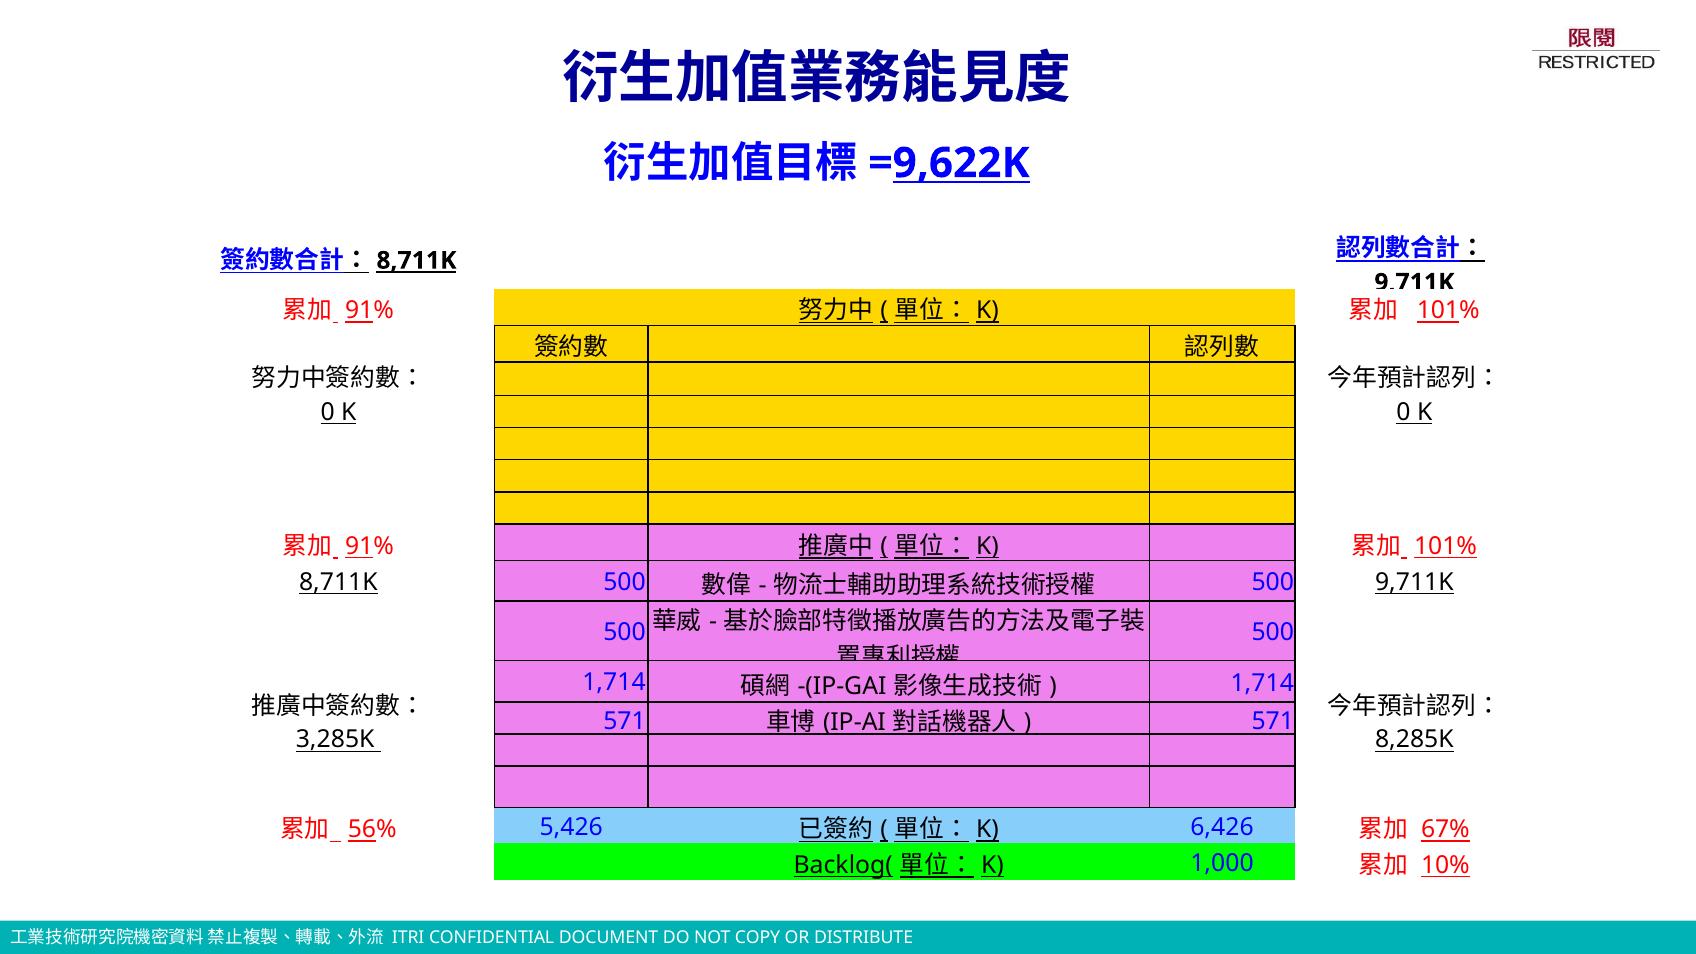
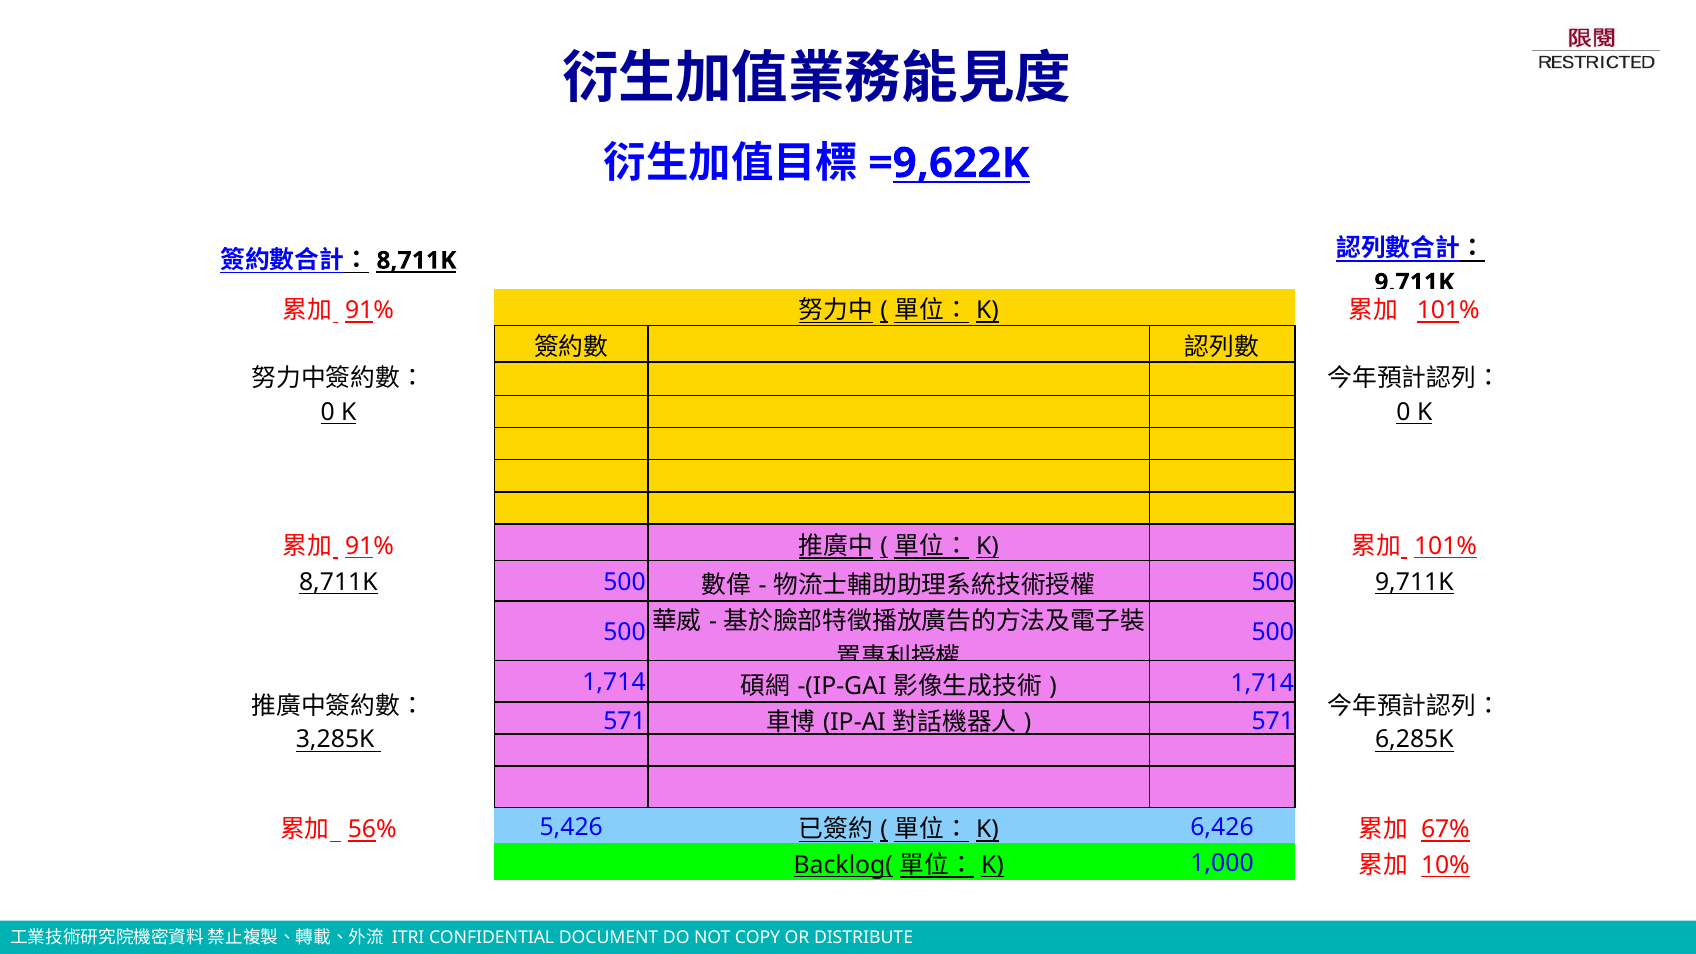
8,285K: 8,285K -> 6,285K (1414, 740)
